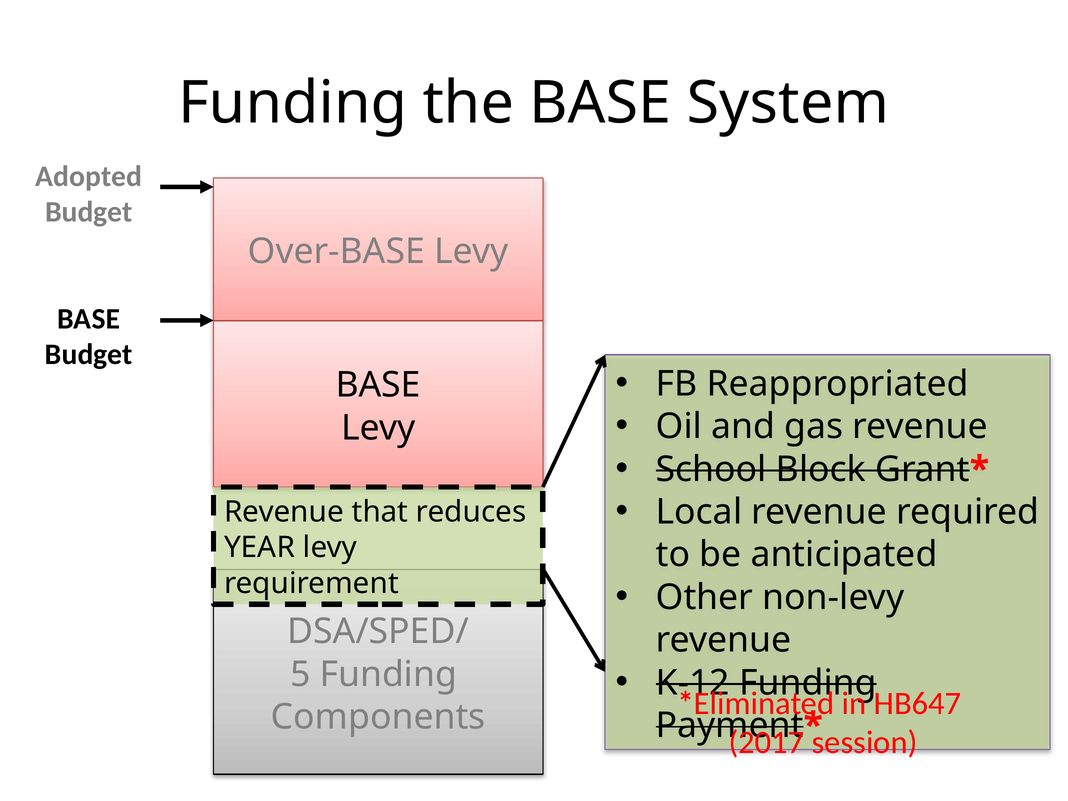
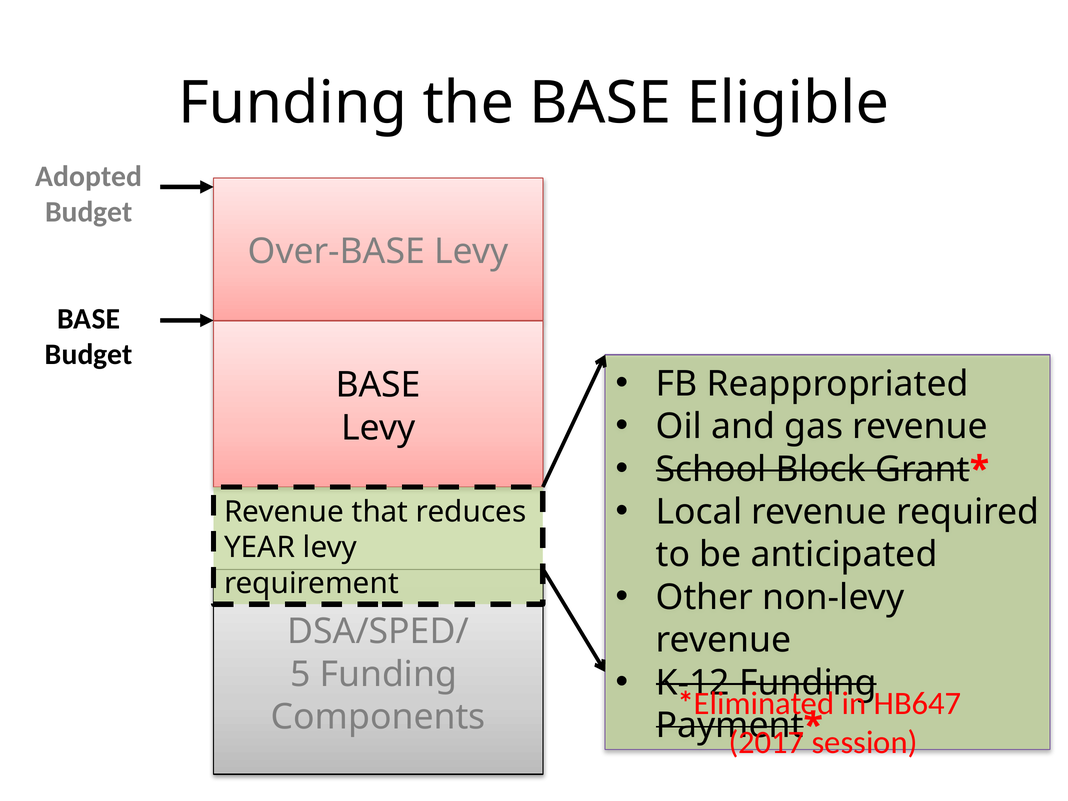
System: System -> Eligible (788, 103)
